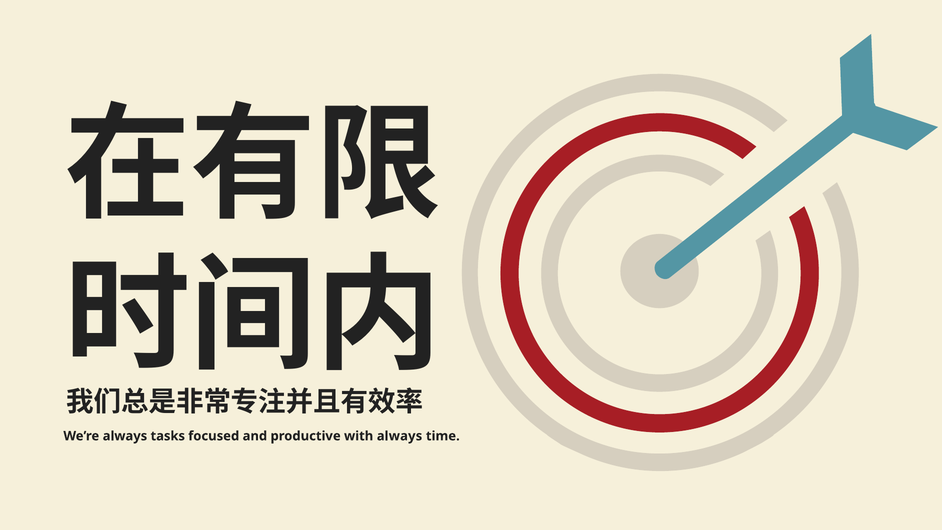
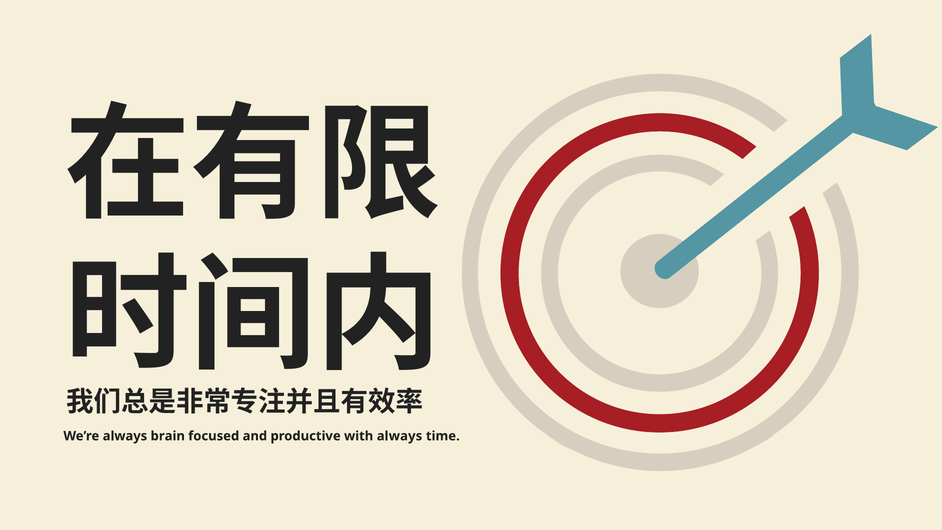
tasks: tasks -> brain (168, 436)
